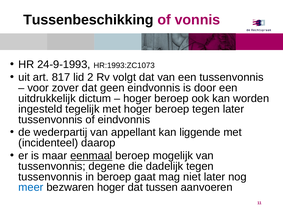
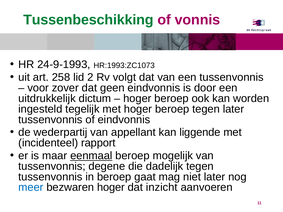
Tussenbeschikking colour: black -> green (88, 20)
817: 817 -> 258 (61, 77)
daarop: daarop -> rapport (98, 143)
tussen: tussen -> inzicht (162, 188)
